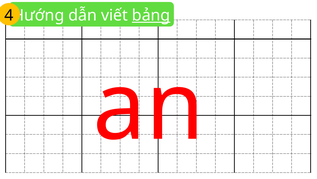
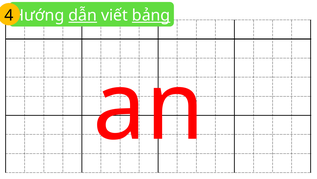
dẫn underline: none -> present (83, 15)
